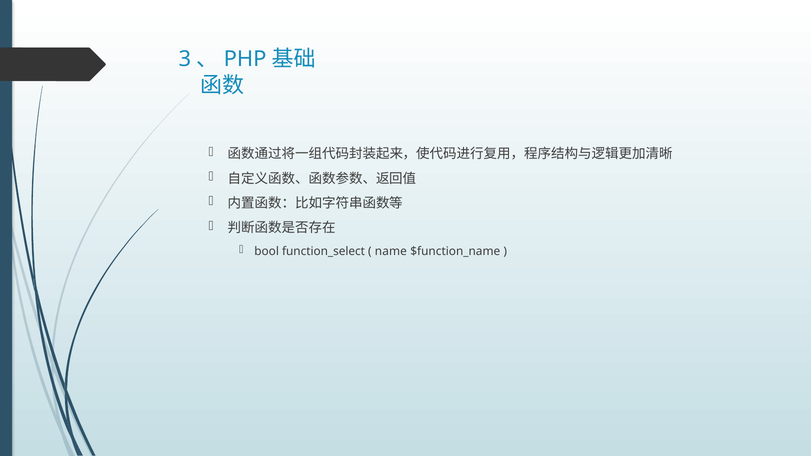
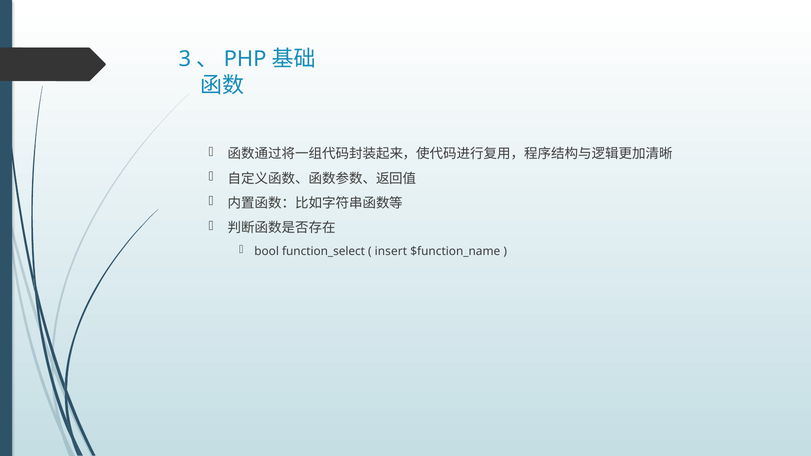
name: name -> insert (391, 252)
